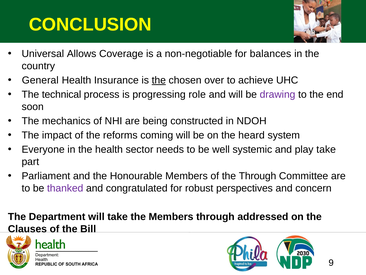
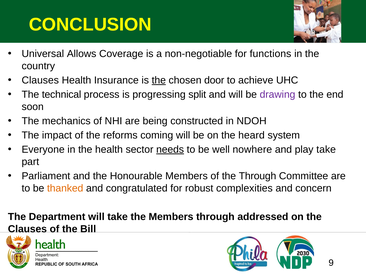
balances: balances -> functions (270, 54)
General: General -> Clauses (40, 80)
over: over -> door (214, 80)
role: role -> split (197, 94)
needs underline: none -> present (170, 149)
systemic: systemic -> nowhere (252, 149)
thanked colour: purple -> orange (65, 188)
perspectives: perspectives -> complexities (244, 188)
